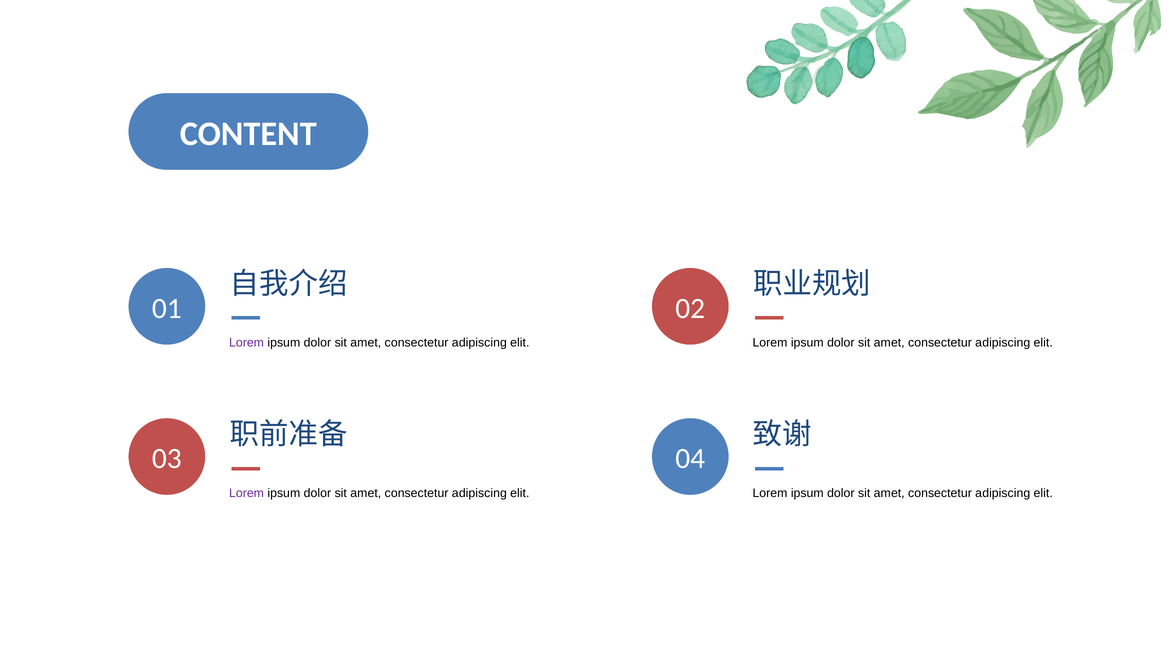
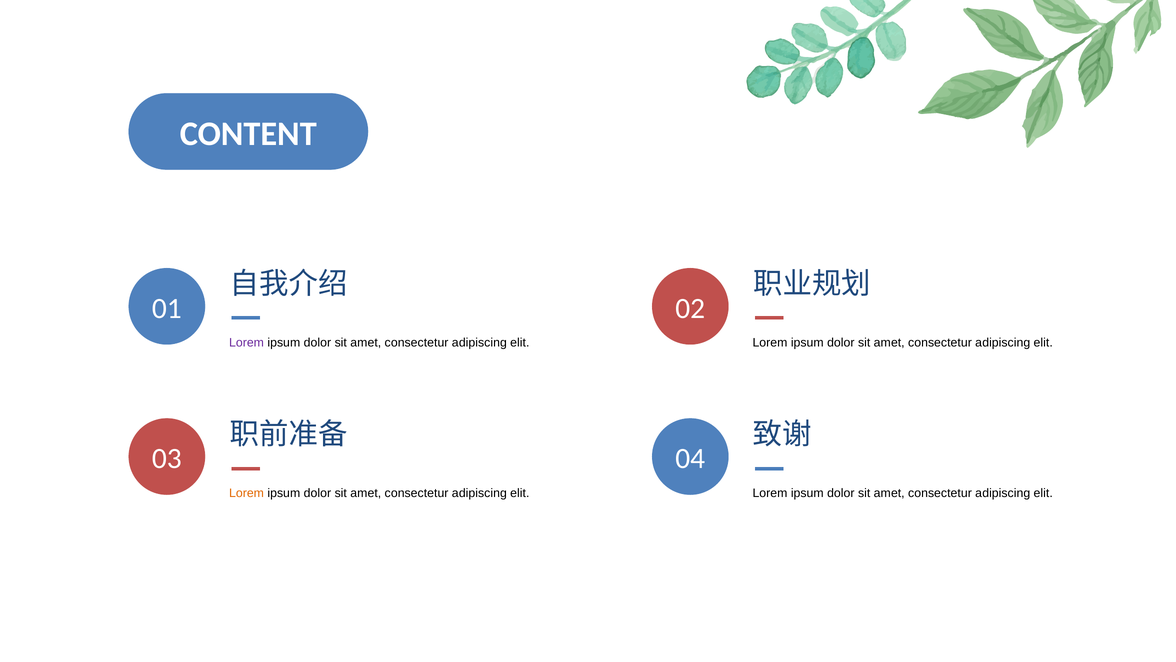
Lorem colour: purple -> orange (247, 493)
